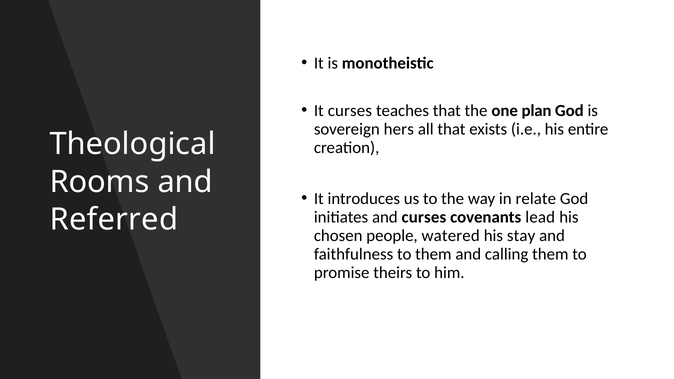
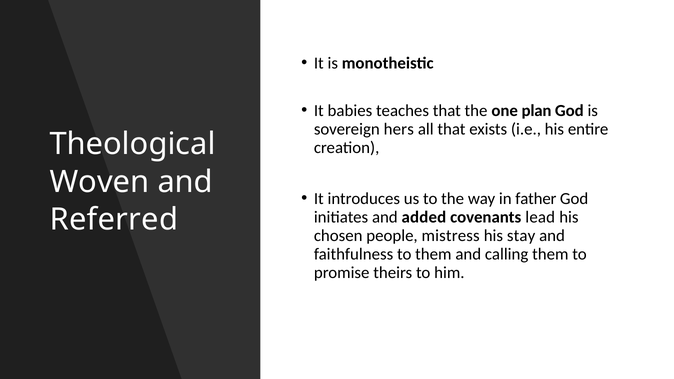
It curses: curses -> babies (350, 111)
Rooms: Rooms -> Woven (99, 182)
relate: relate -> father (536, 199)
and curses: curses -> added (424, 217)
watered: watered -> mistress (451, 236)
